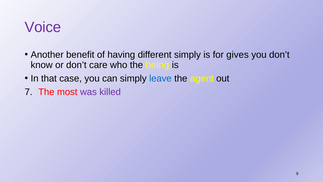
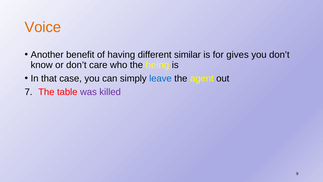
Voice colour: purple -> orange (43, 27)
different simply: simply -> similar (187, 55)
most: most -> table (67, 92)
